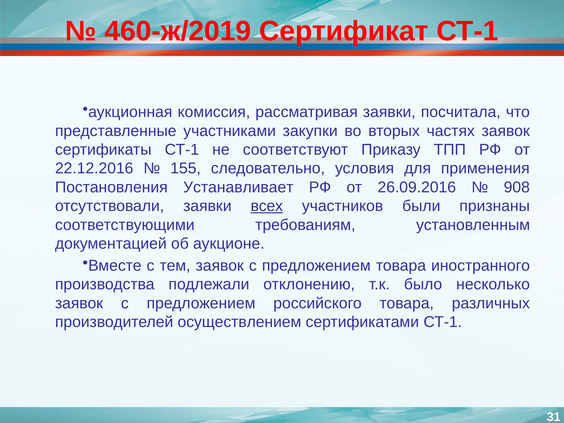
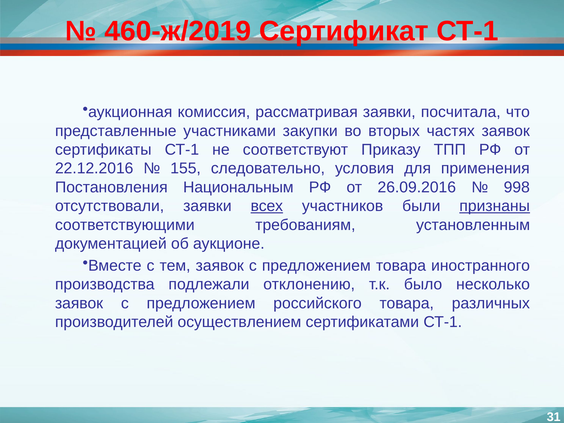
Устанавливает: Устанавливает -> Национальным (238, 187)
908: 908 -> 998 (517, 187)
признаны underline: none -> present (495, 206)
